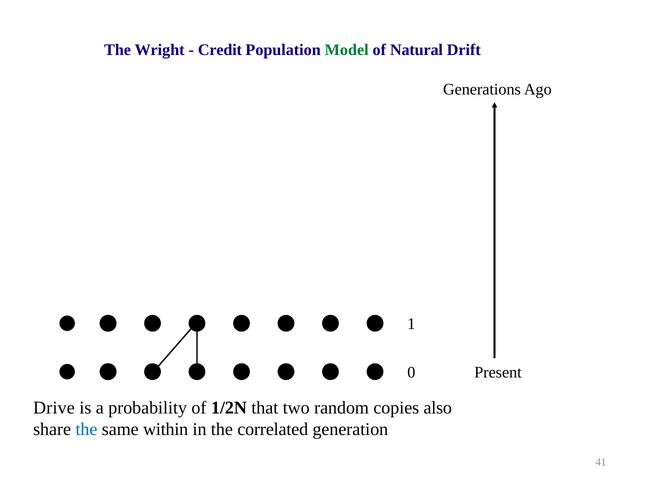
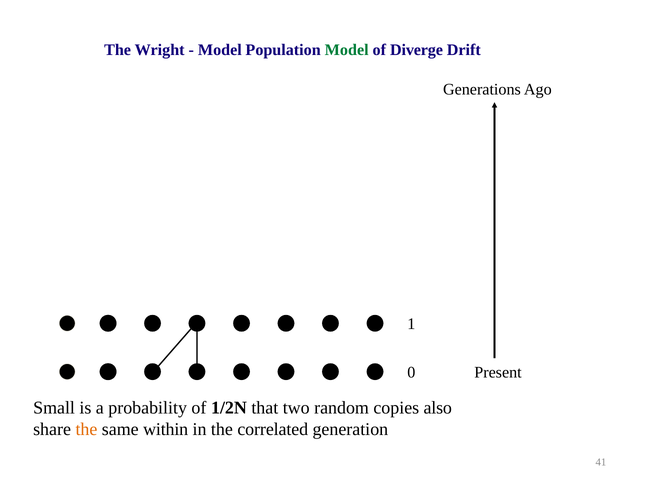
Credit: Credit -> Model (220, 50)
Natural: Natural -> Diverge (416, 50)
Drive: Drive -> Small (54, 408)
the colour: blue -> orange (86, 429)
